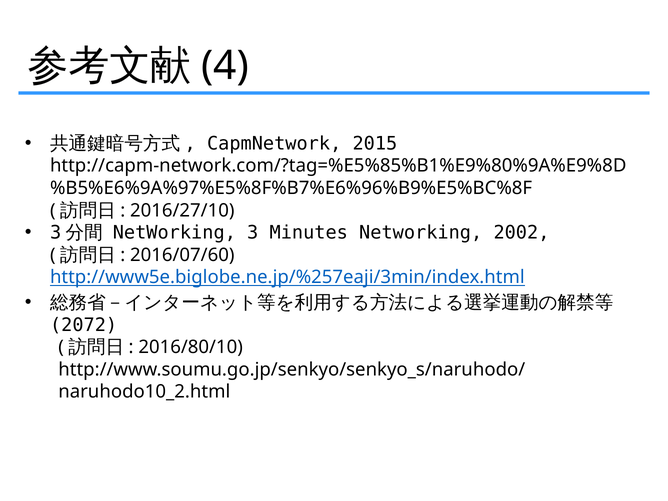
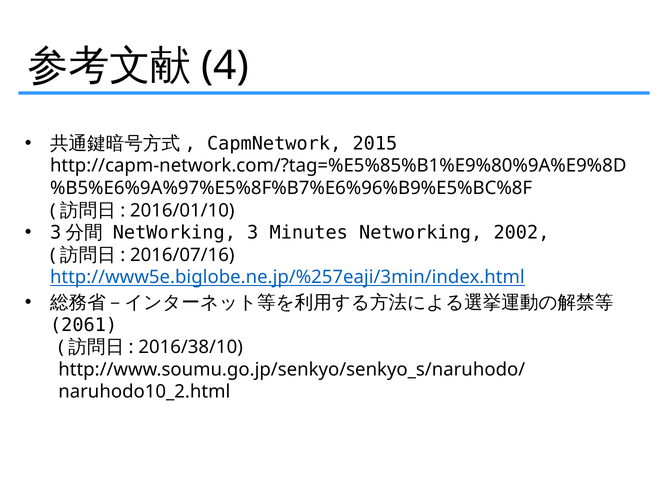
2016/27/10: 2016/27/10 -> 2016/01/10 (182, 210)
2016/07/60: 2016/07/60 -> 2016/07/16 (182, 255)
2072: 2072 -> 2061 (84, 325)
2016/80/10: 2016/80/10 -> 2016/38/10 (191, 347)
